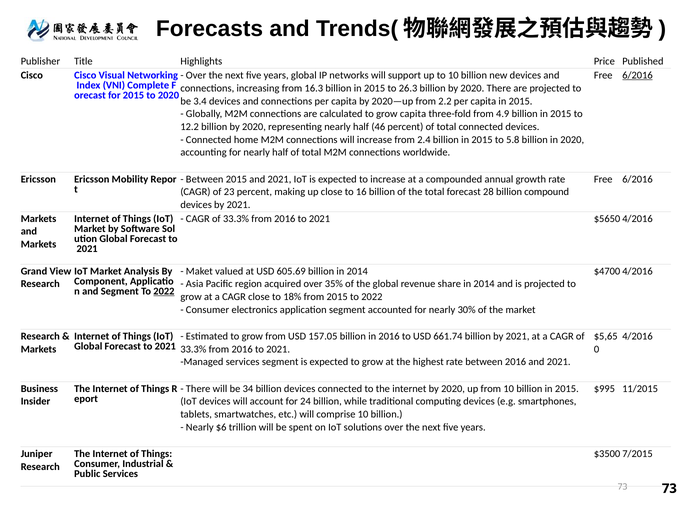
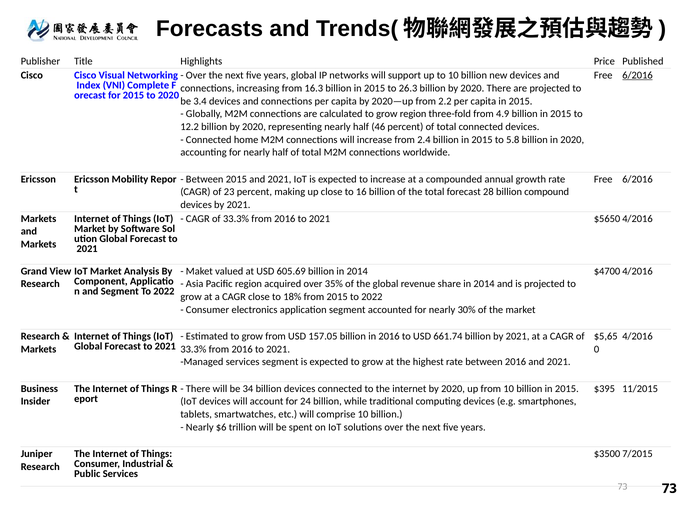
grow capita: capita -> region (413, 114)
2022 underline: present -> none (164, 291)
$995: $995 -> $395 (604, 389)
